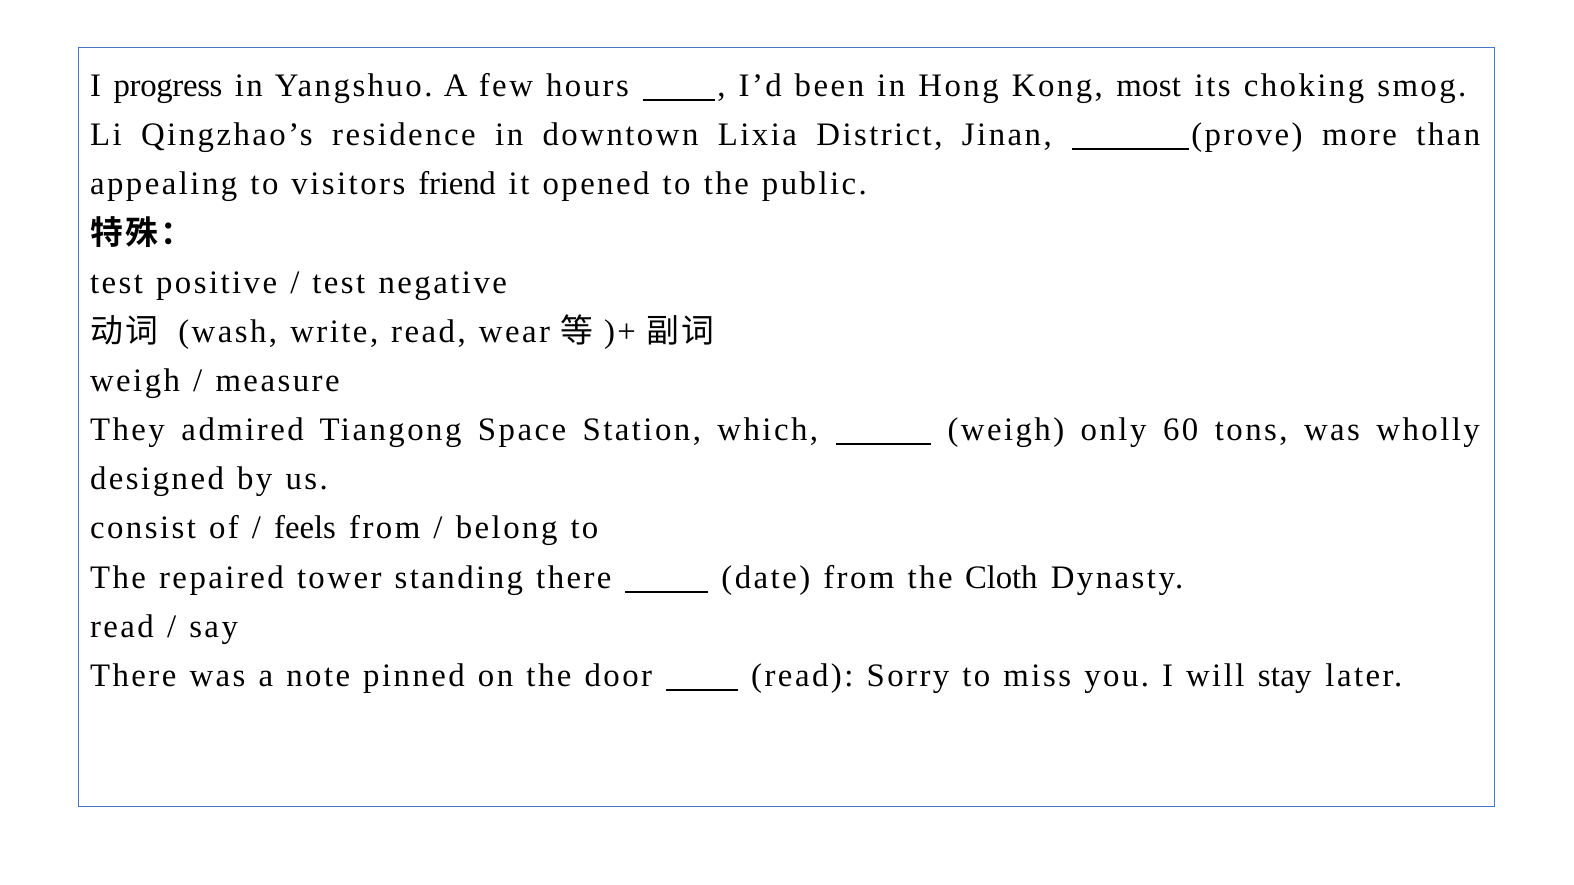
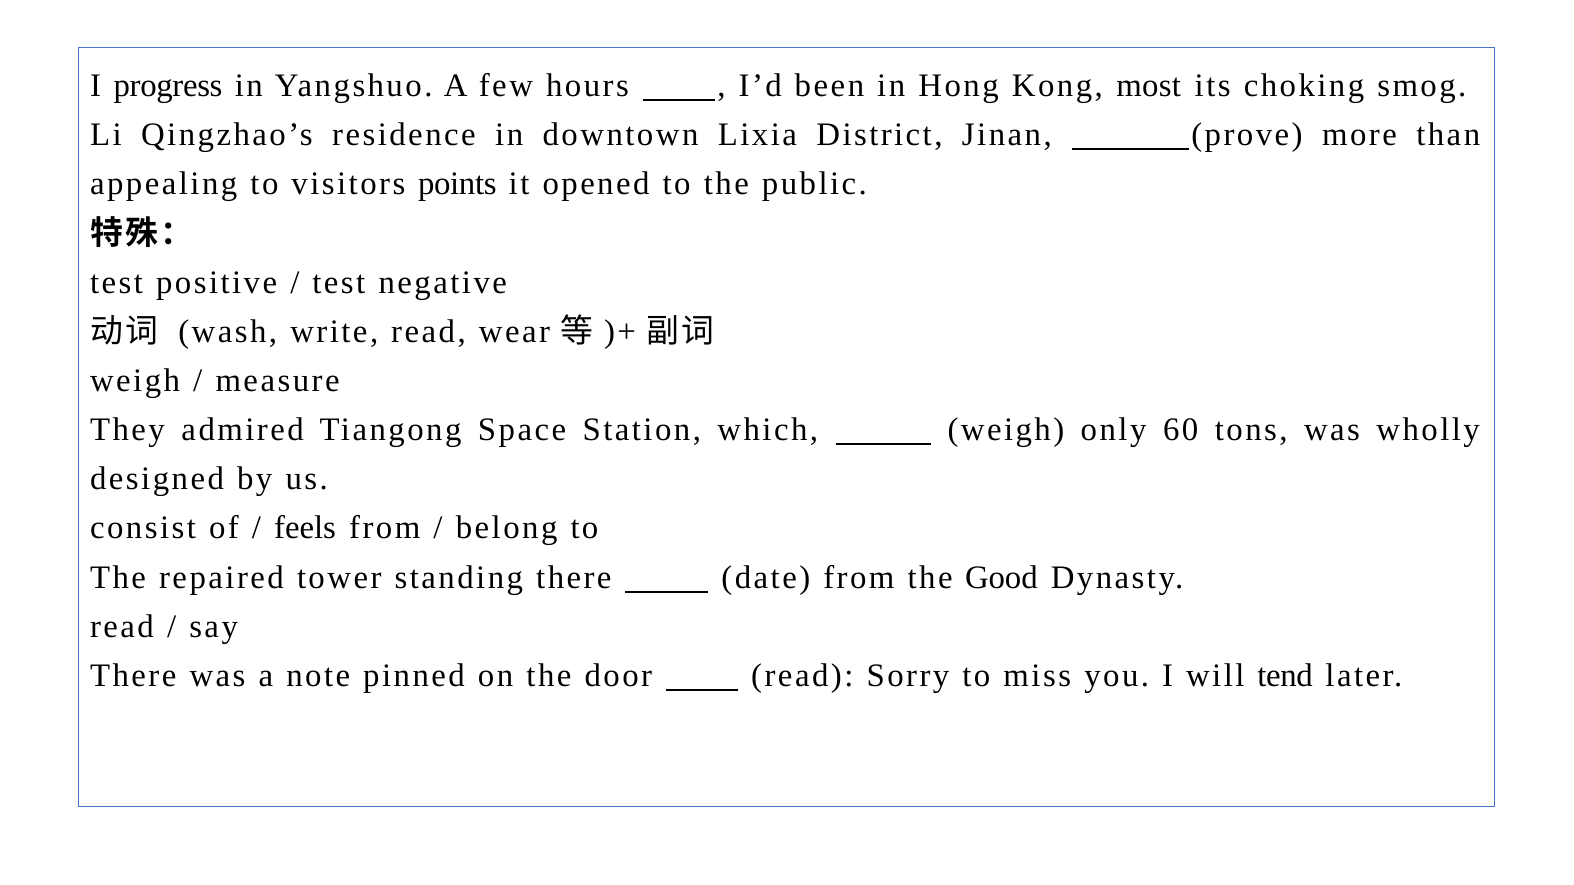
friend: friend -> points (457, 184)
Cloth: Cloth -> Good (1001, 578)
stay: stay -> tend (1285, 676)
